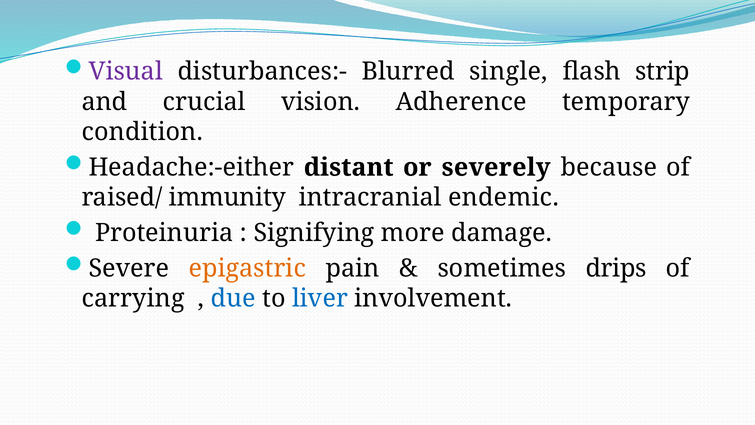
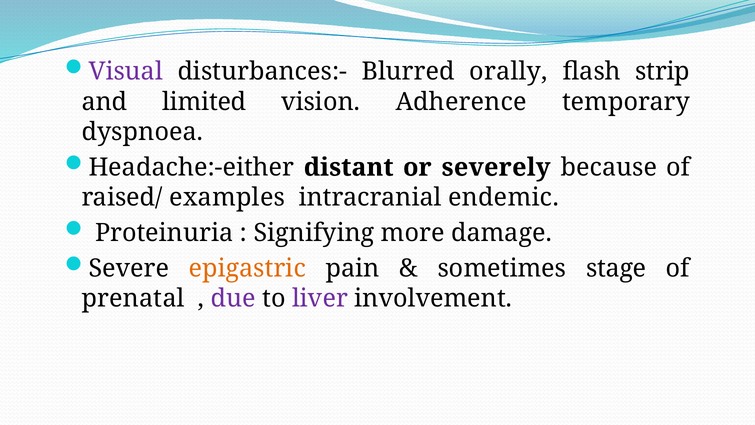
single: single -> orally (508, 72)
crucial: crucial -> limited (204, 102)
condition: condition -> dyspnoea (142, 132)
immunity: immunity -> examples (227, 198)
drips: drips -> stage (616, 268)
carrying: carrying -> prenatal (133, 298)
due colour: blue -> purple (233, 298)
liver colour: blue -> purple (320, 298)
